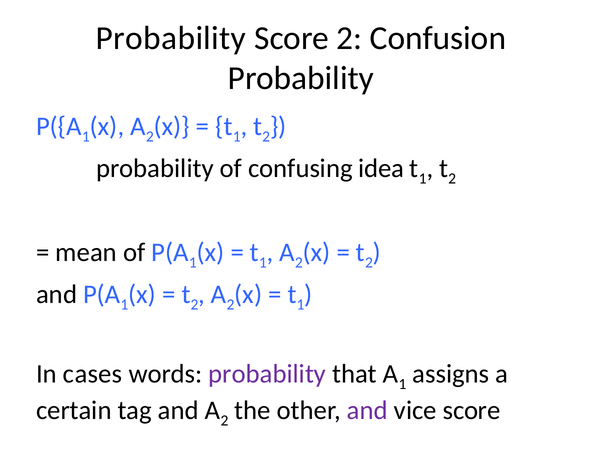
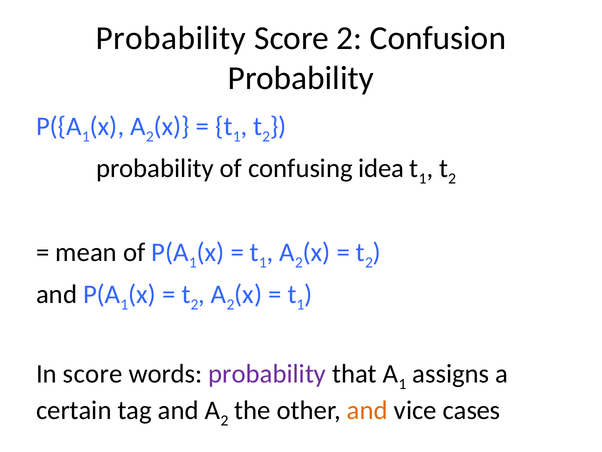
In cases: cases -> score (93, 373)
and colour: purple -> orange (367, 410)
vice score: score -> cases (472, 410)
